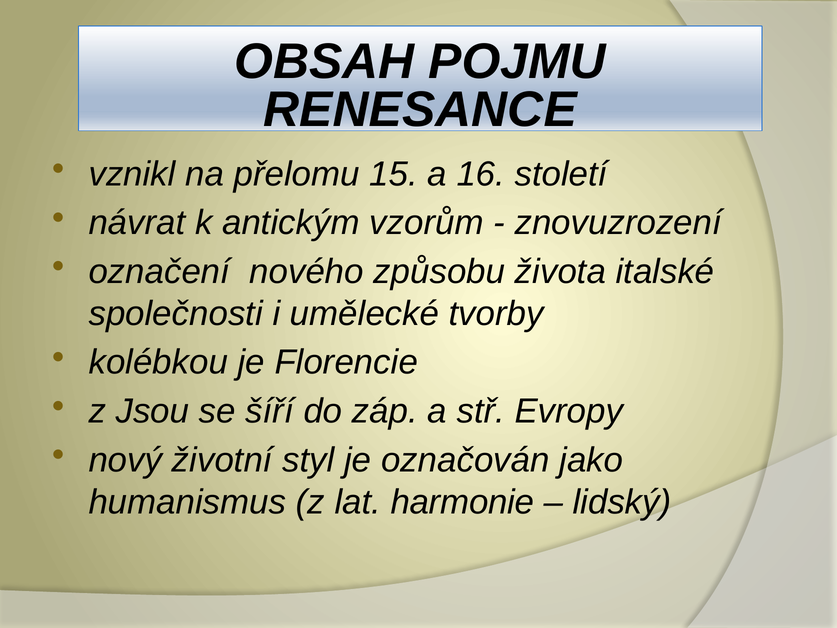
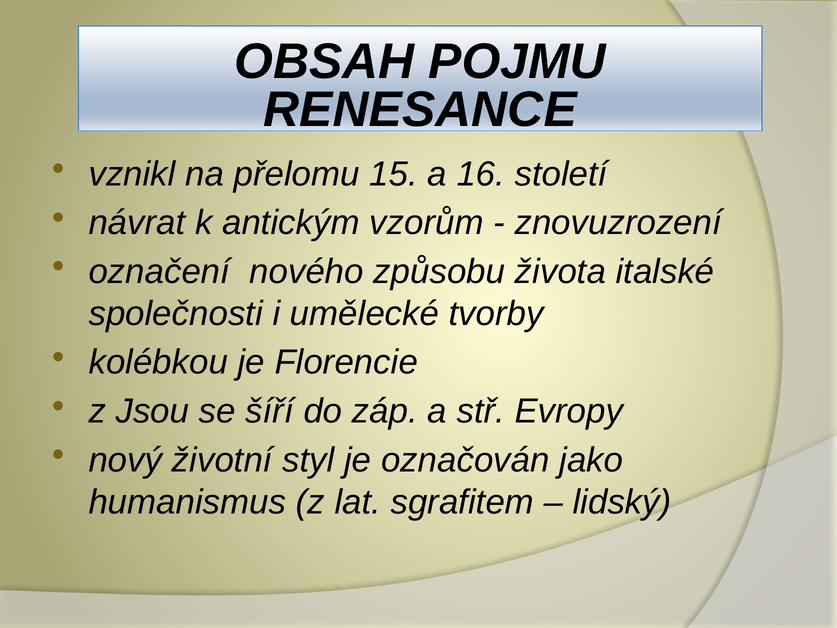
harmonie: harmonie -> sgrafitem (462, 502)
